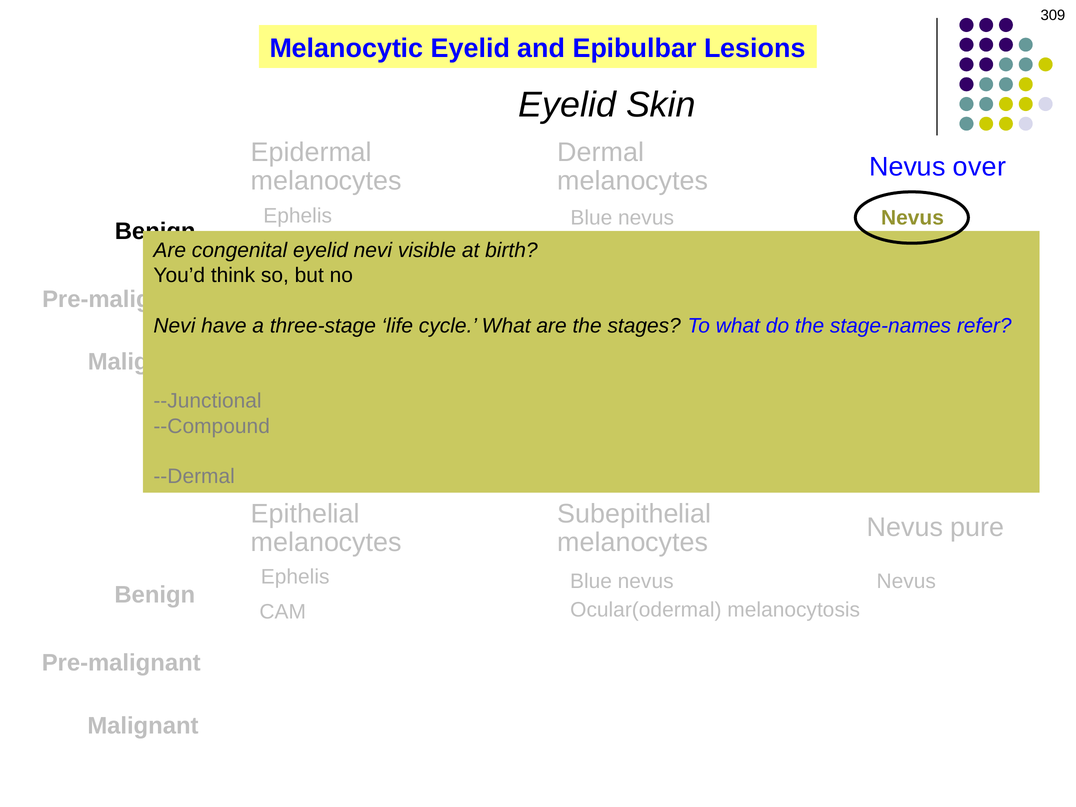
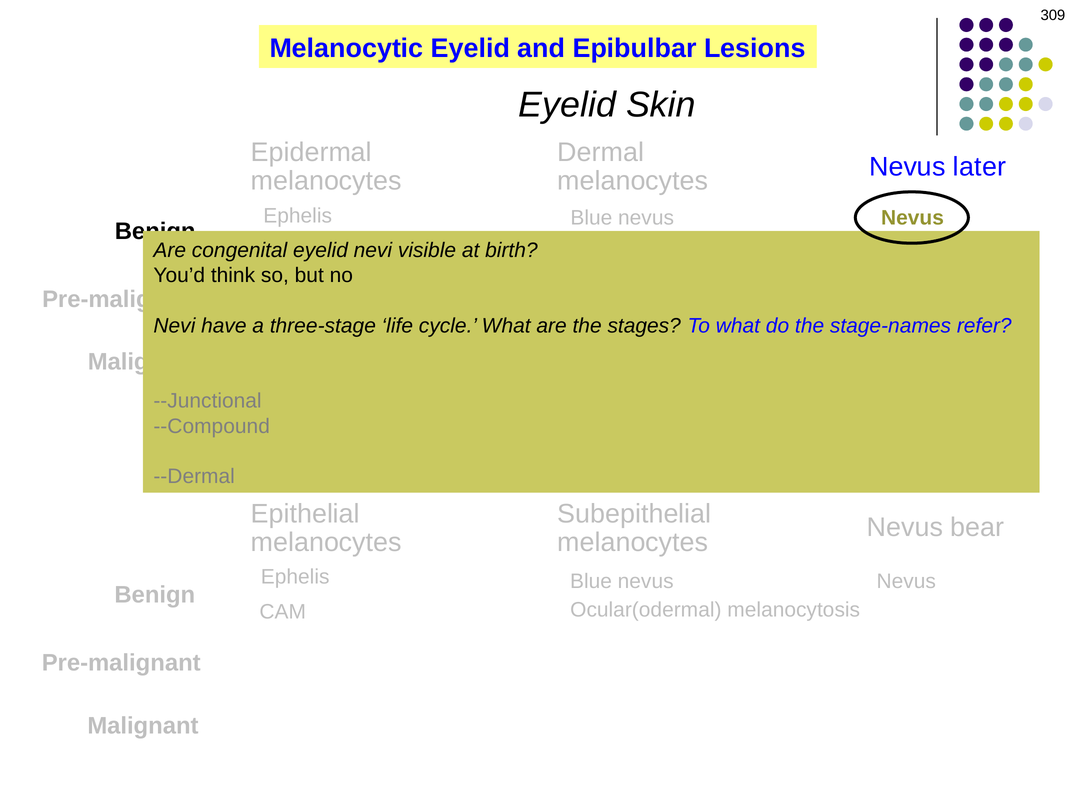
over: over -> later (980, 167)
pure: pure -> bear (977, 527)
